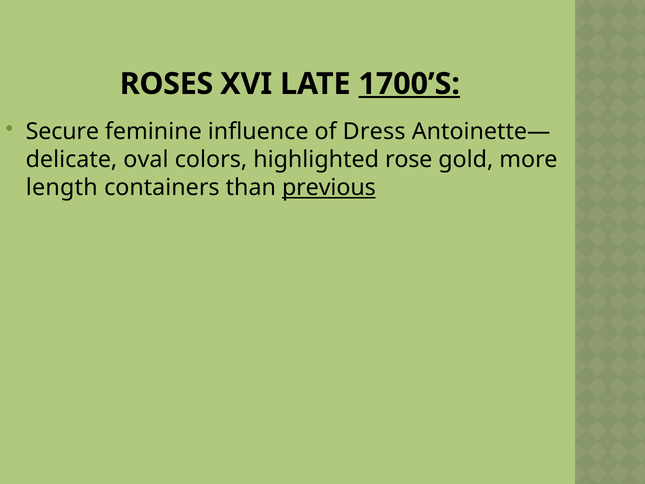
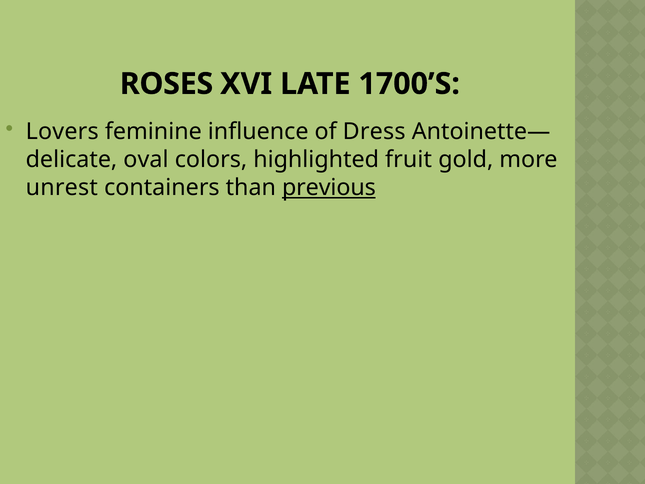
1700’S underline: present -> none (409, 84)
Secure: Secure -> Lovers (62, 132)
rose: rose -> fruit (409, 160)
length: length -> unrest (62, 188)
